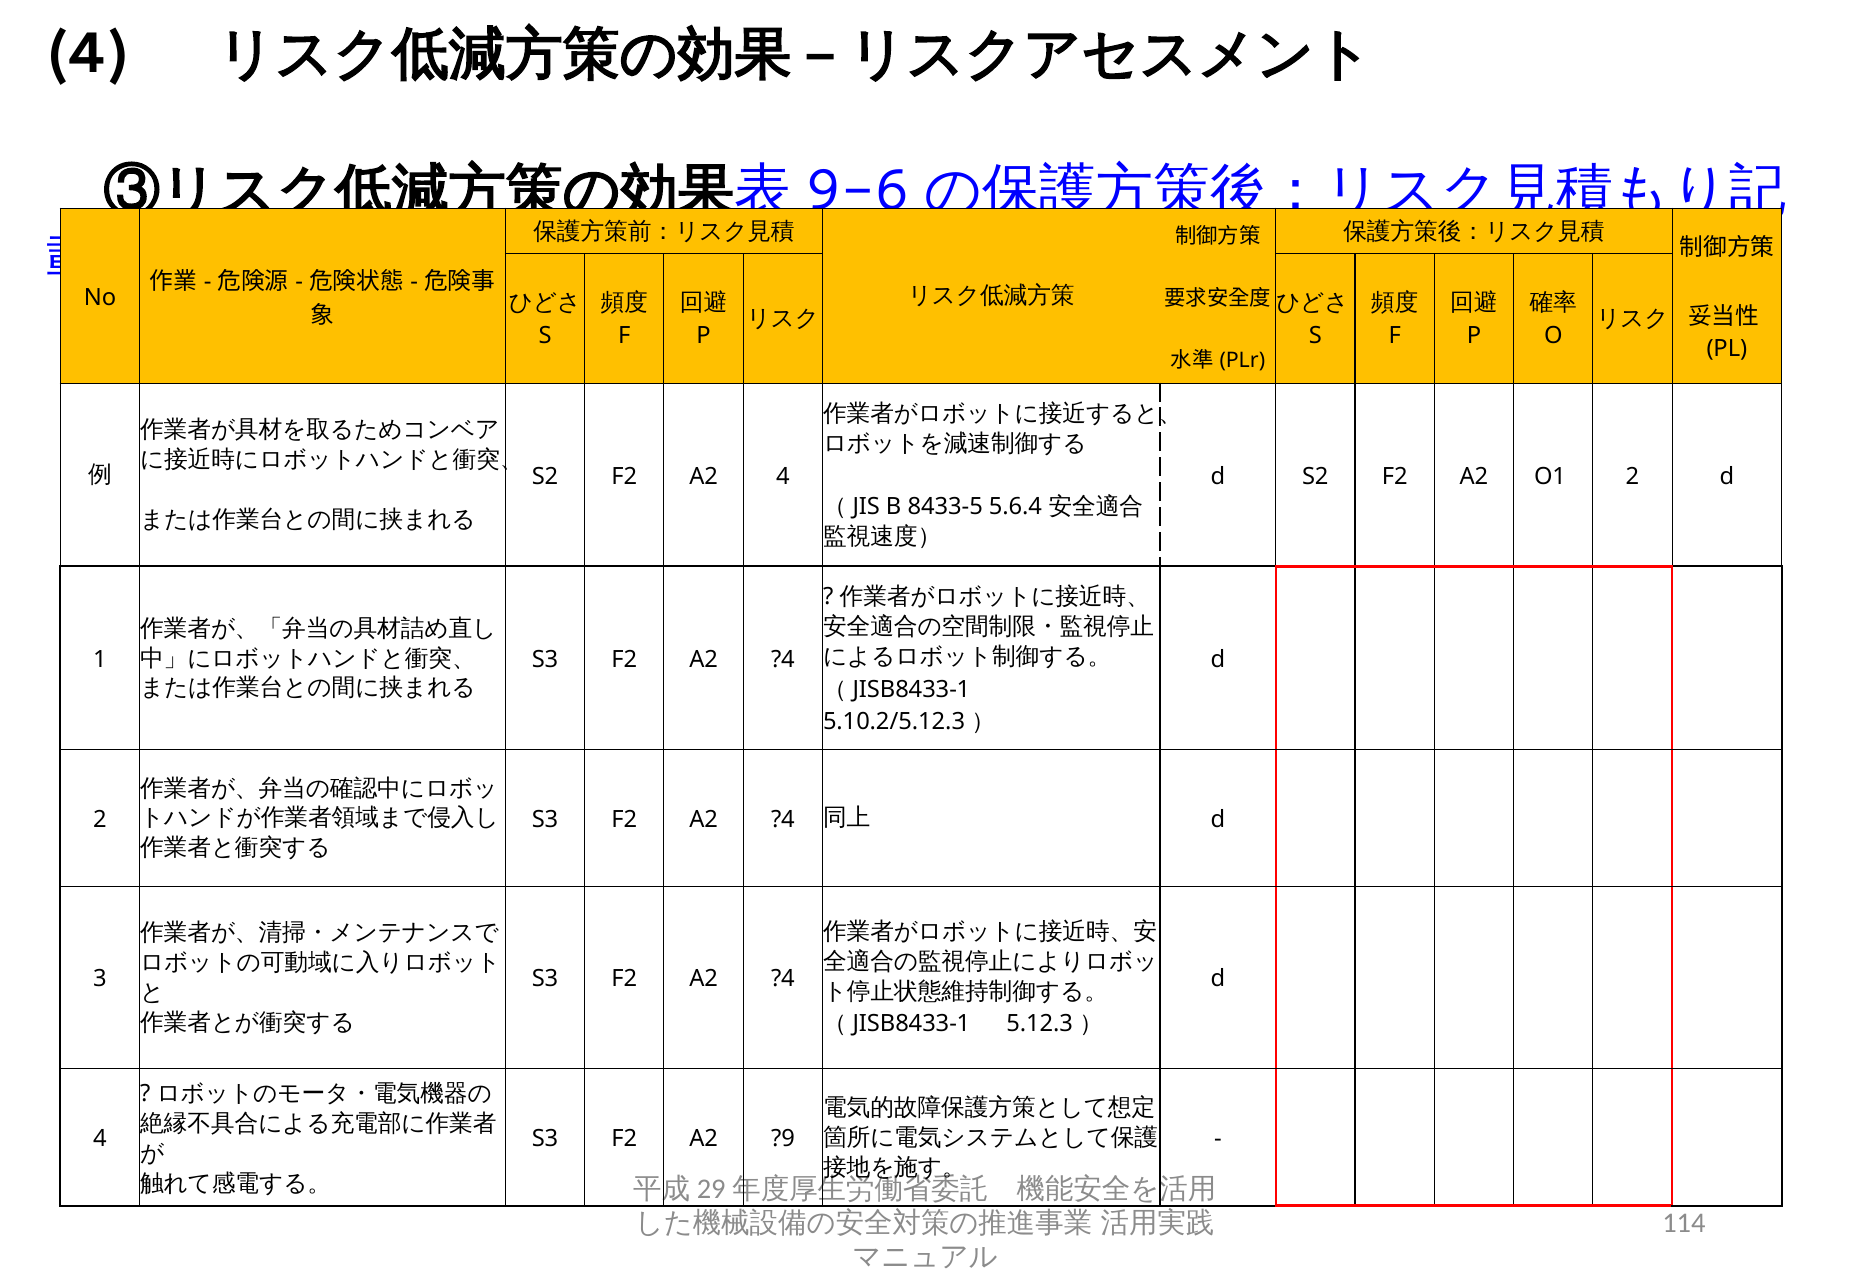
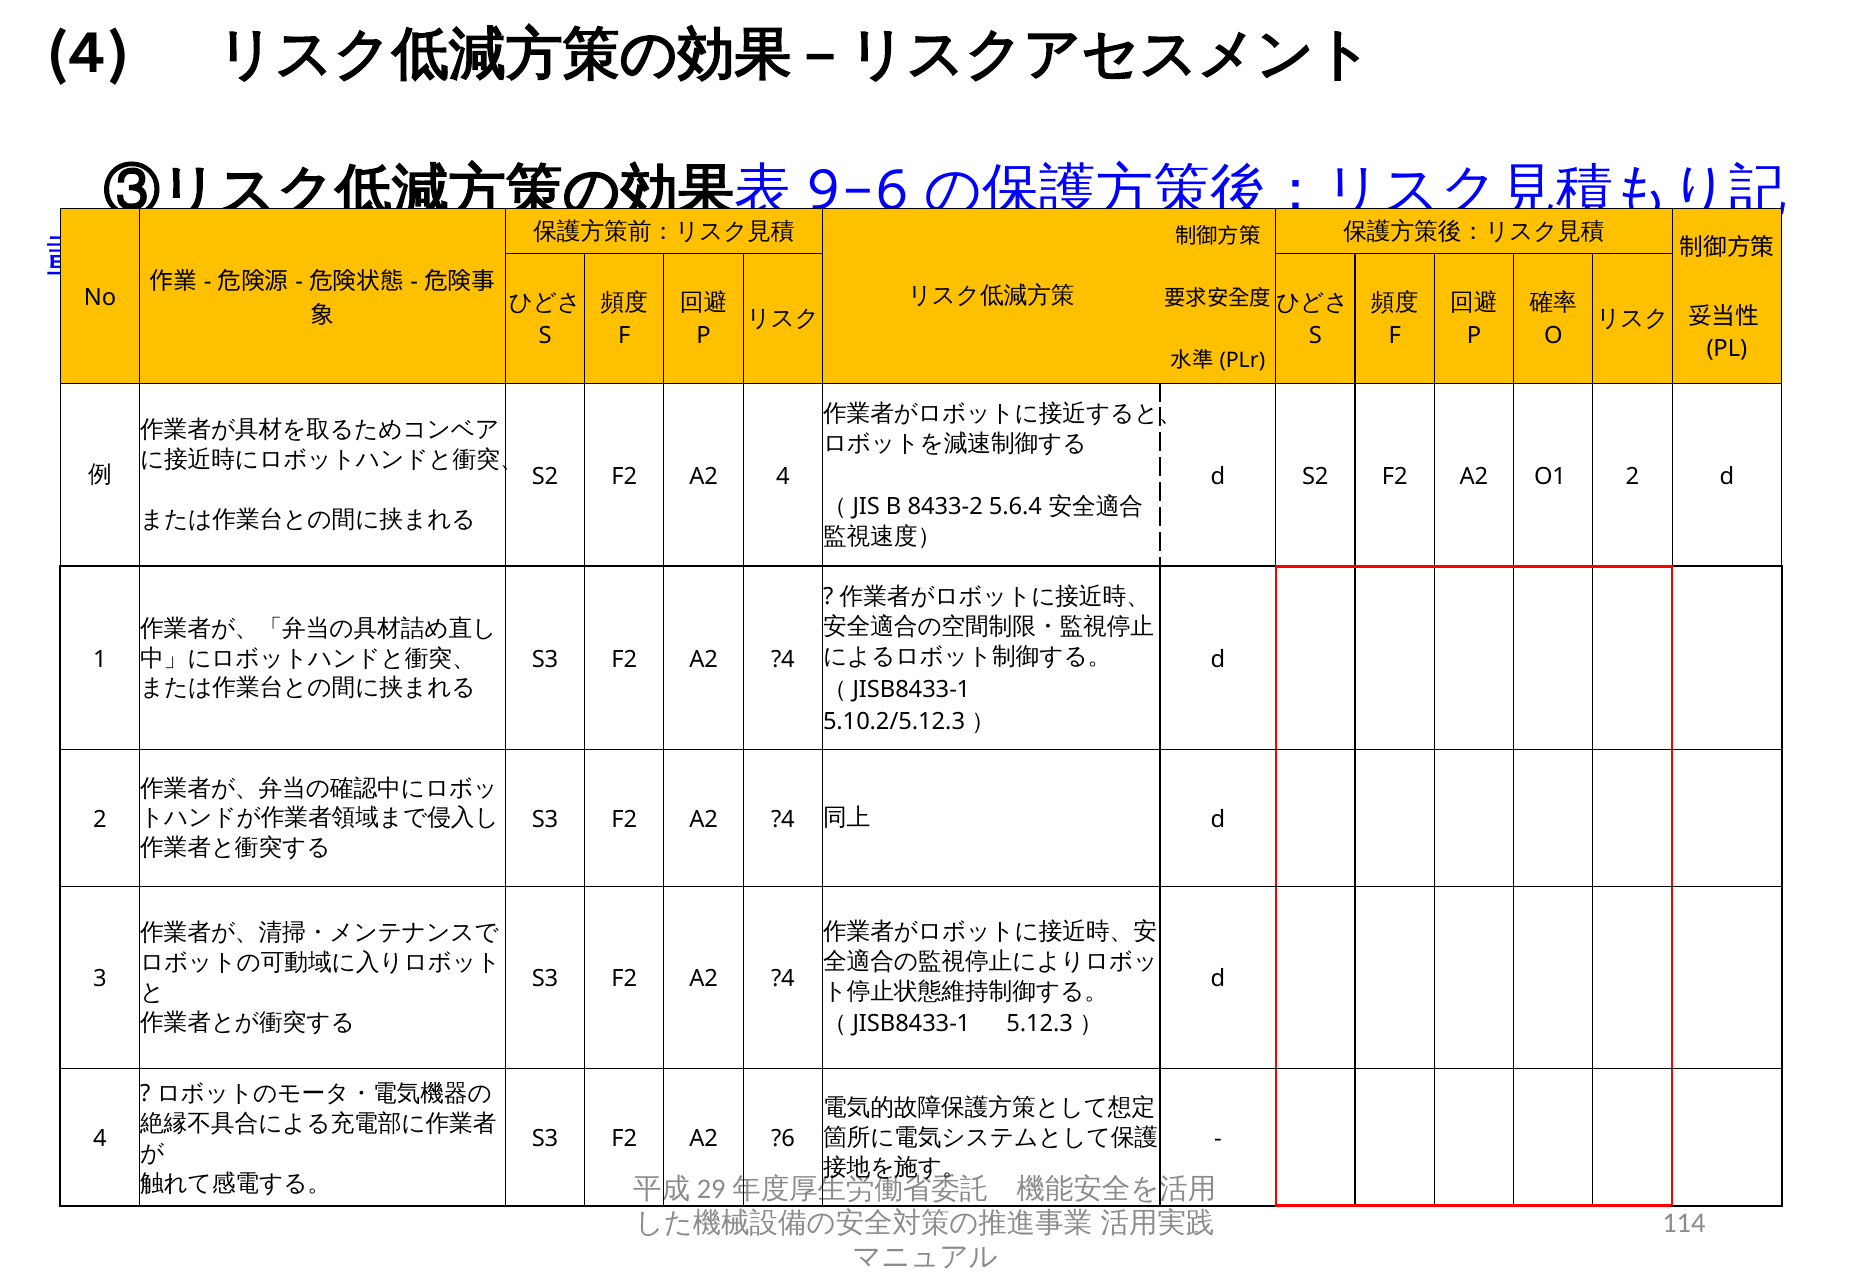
8433-5: 8433-5 -> 8433-2 (945, 506)
?9: ?9 -> ?6 (783, 1139)
